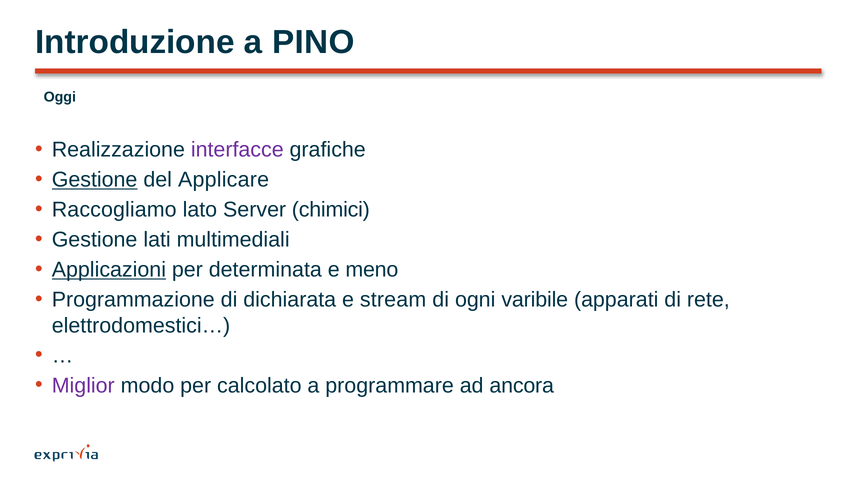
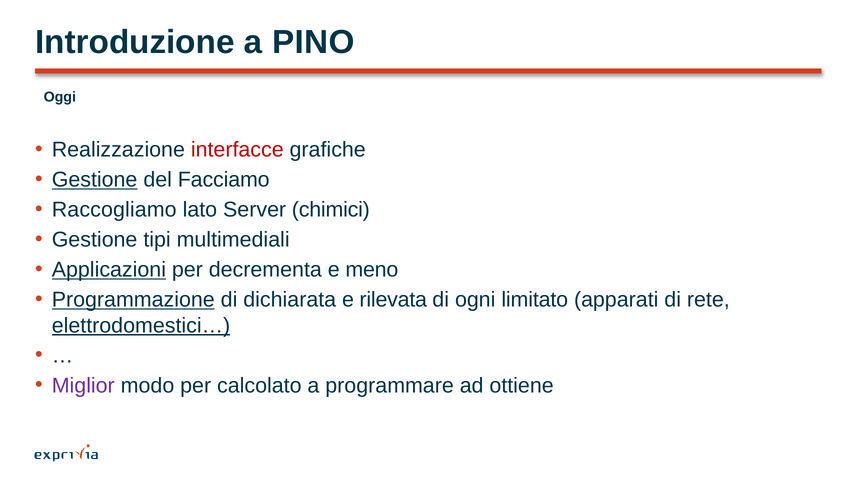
interfacce colour: purple -> red (237, 150)
Applicare: Applicare -> Facciamo (224, 180)
lati: lati -> tipi (157, 240)
determinata: determinata -> decrementa (265, 270)
Programmazione underline: none -> present (133, 300)
stream: stream -> rilevata (393, 300)
varibile: varibile -> limitato (535, 300)
elettrodomestici… underline: none -> present (141, 326)
ancora: ancora -> ottiene (522, 385)
